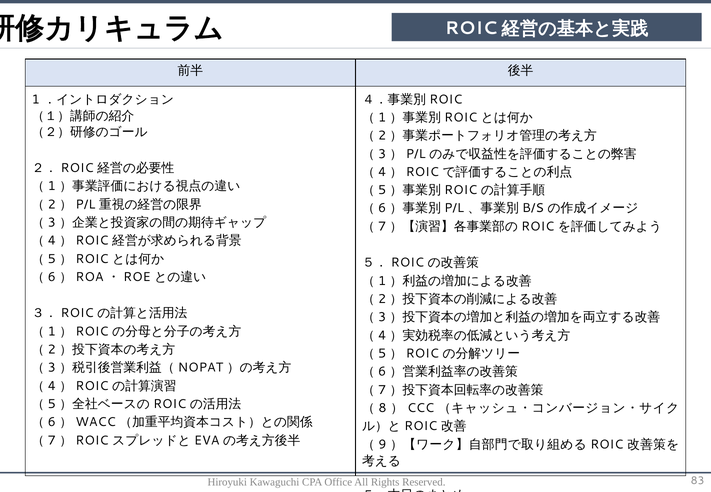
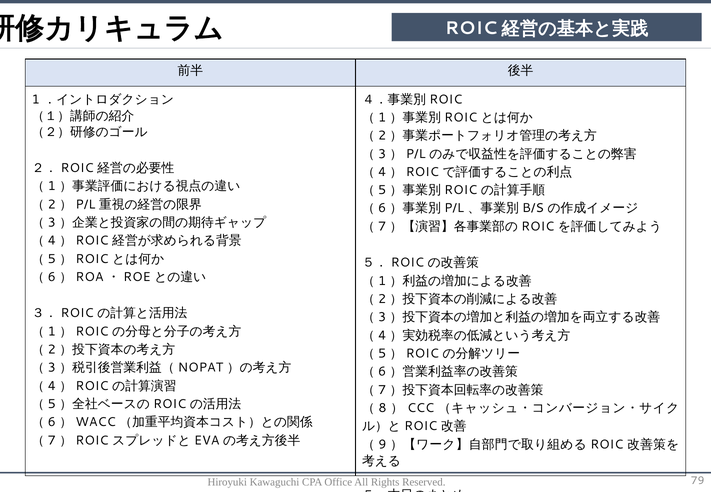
83: 83 -> 79 (698, 481)
